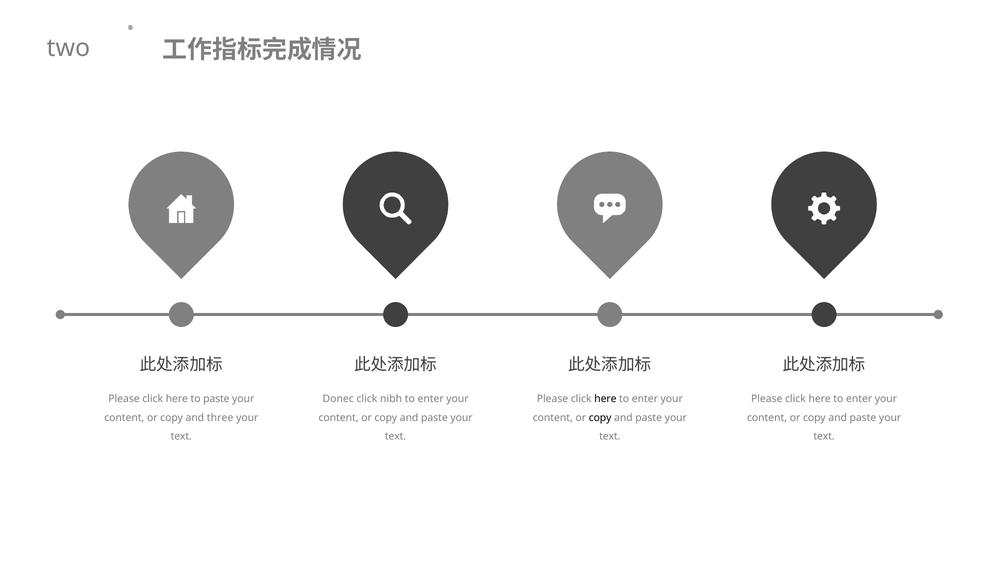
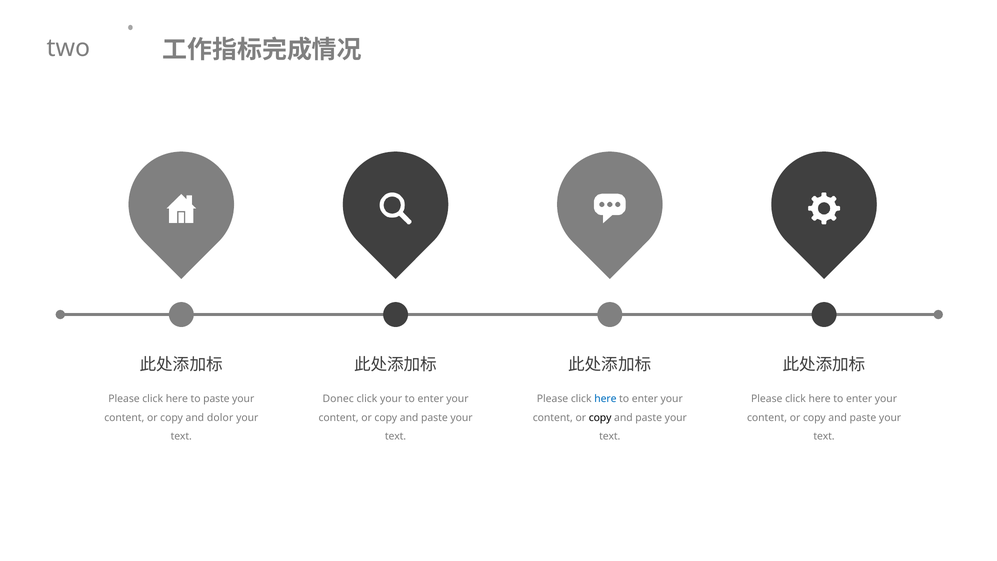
click nibh: nibh -> your (391, 399)
here colour: black -> blue (605, 399)
three: three -> dolor (220, 417)
